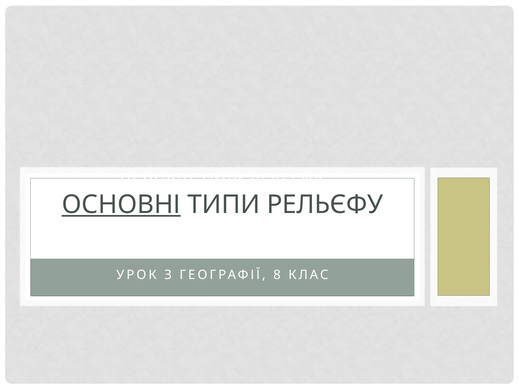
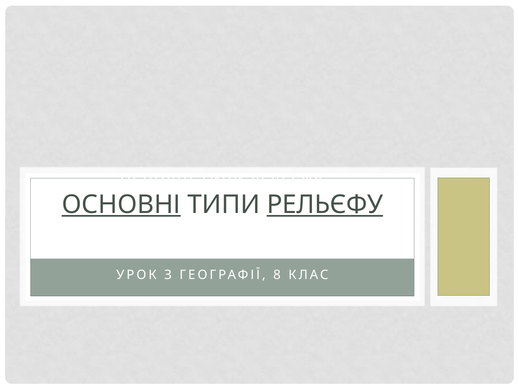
РЕЛЬЄФУ underline: none -> present (325, 205)
